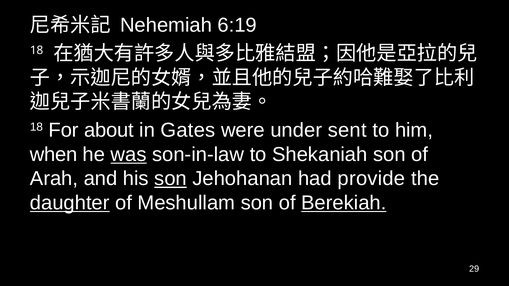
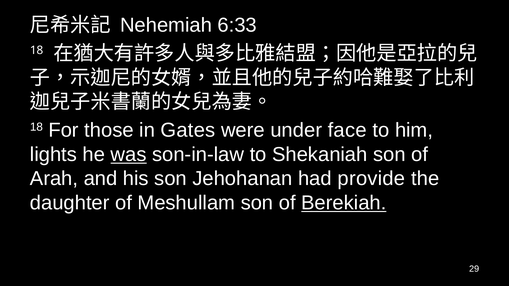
6:19: 6:19 -> 6:33 (237, 25)
about: about -> those (109, 130)
sent: sent -> face (347, 130)
when: when -> lights (53, 155)
son underline: present -> none (171, 179)
daughter underline: present -> none (70, 203)
